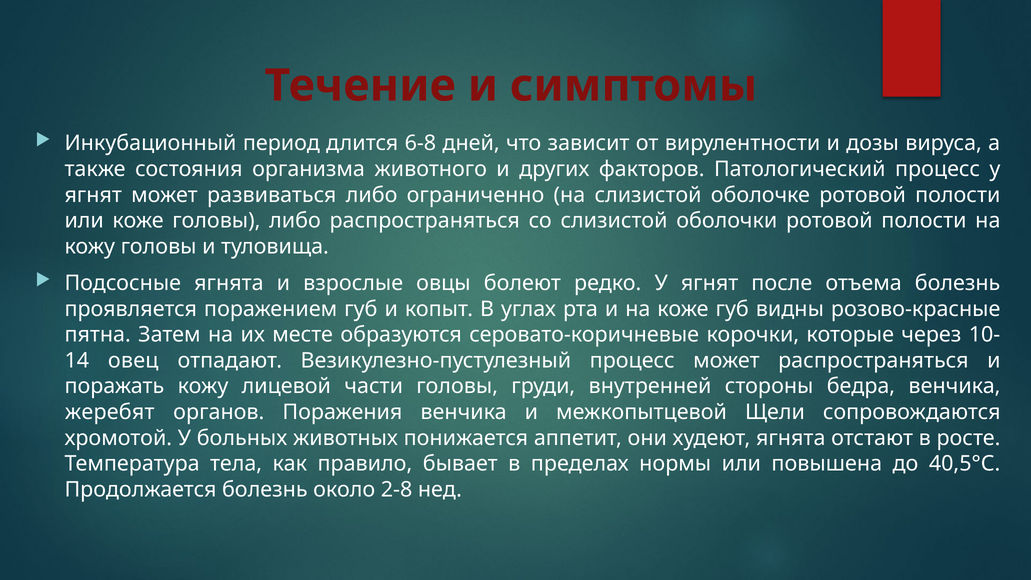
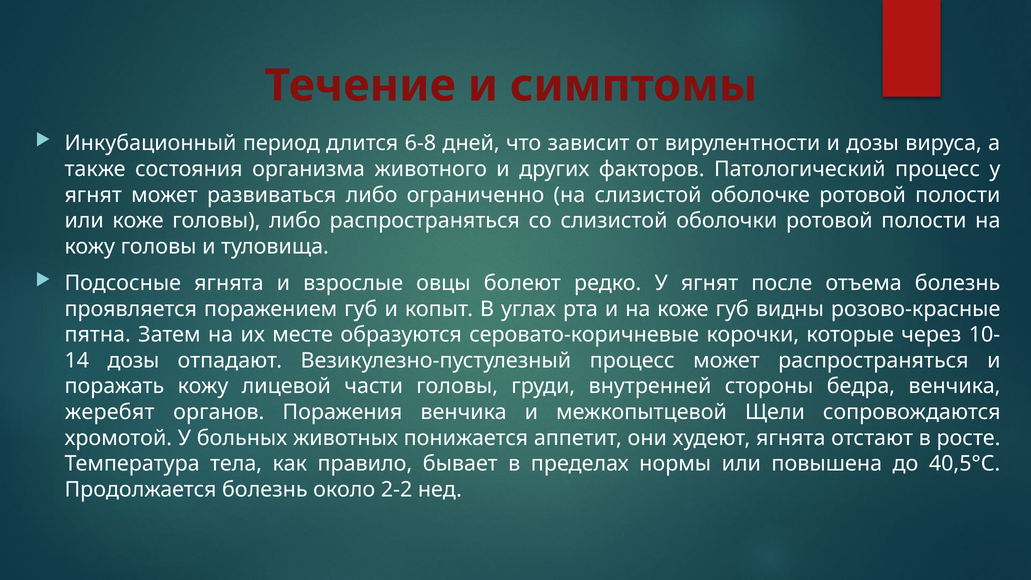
овец: овец -> дозы (133, 361)
2-8: 2-8 -> 2-2 (397, 490)
